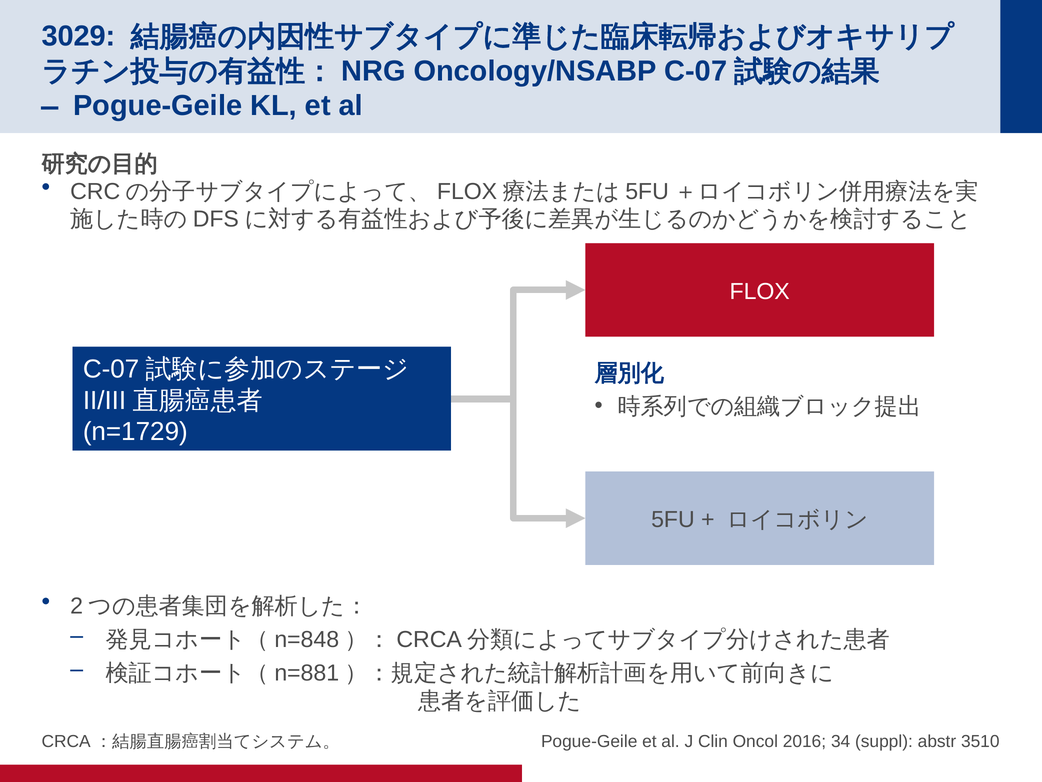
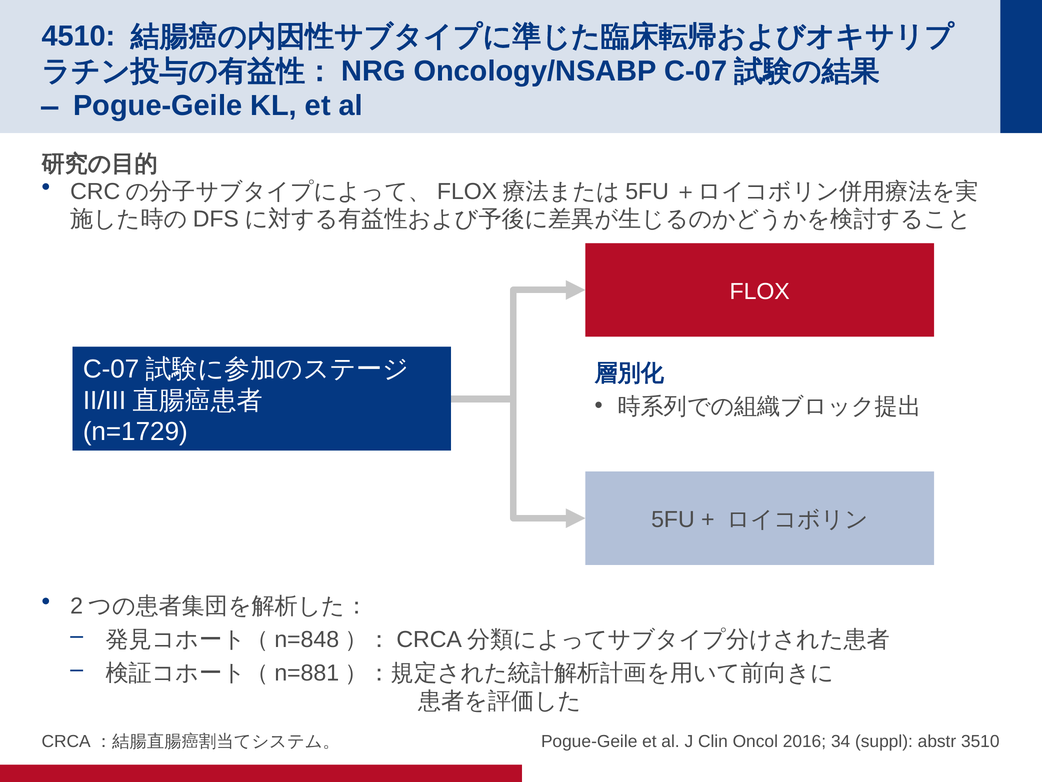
3029: 3029 -> 4510 (79, 36)
